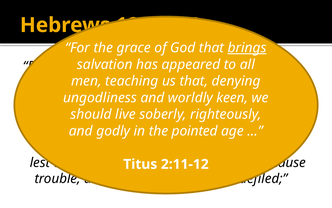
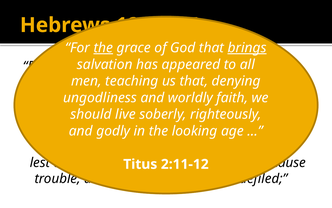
the underline: none -> present (103, 48)
keen: keen -> faith (232, 97)
the pointed: pointed -> looking (195, 131)
